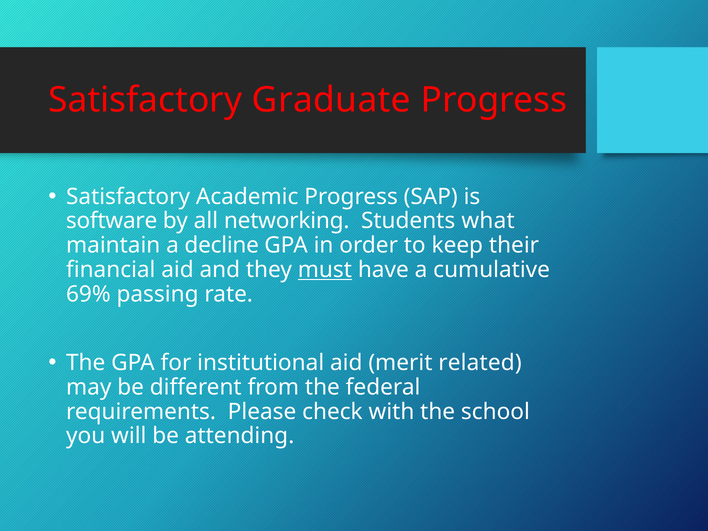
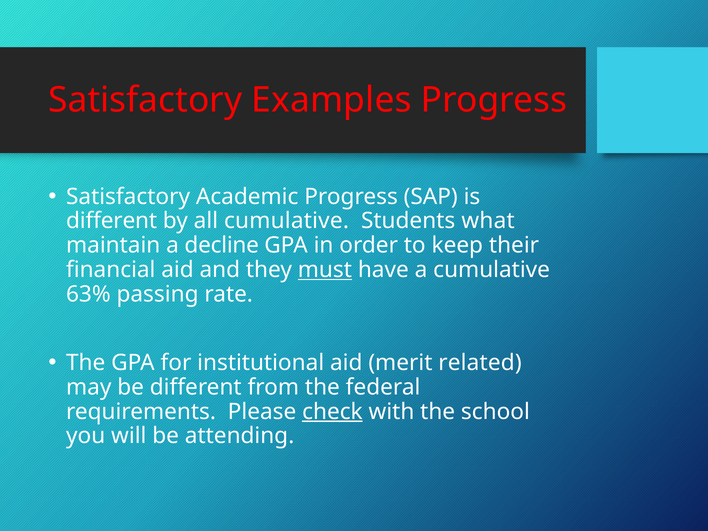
Graduate: Graduate -> Examples (331, 100)
software: software -> different (112, 221)
all networking: networking -> cumulative (286, 221)
69%: 69% -> 63% (88, 294)
check underline: none -> present (332, 412)
